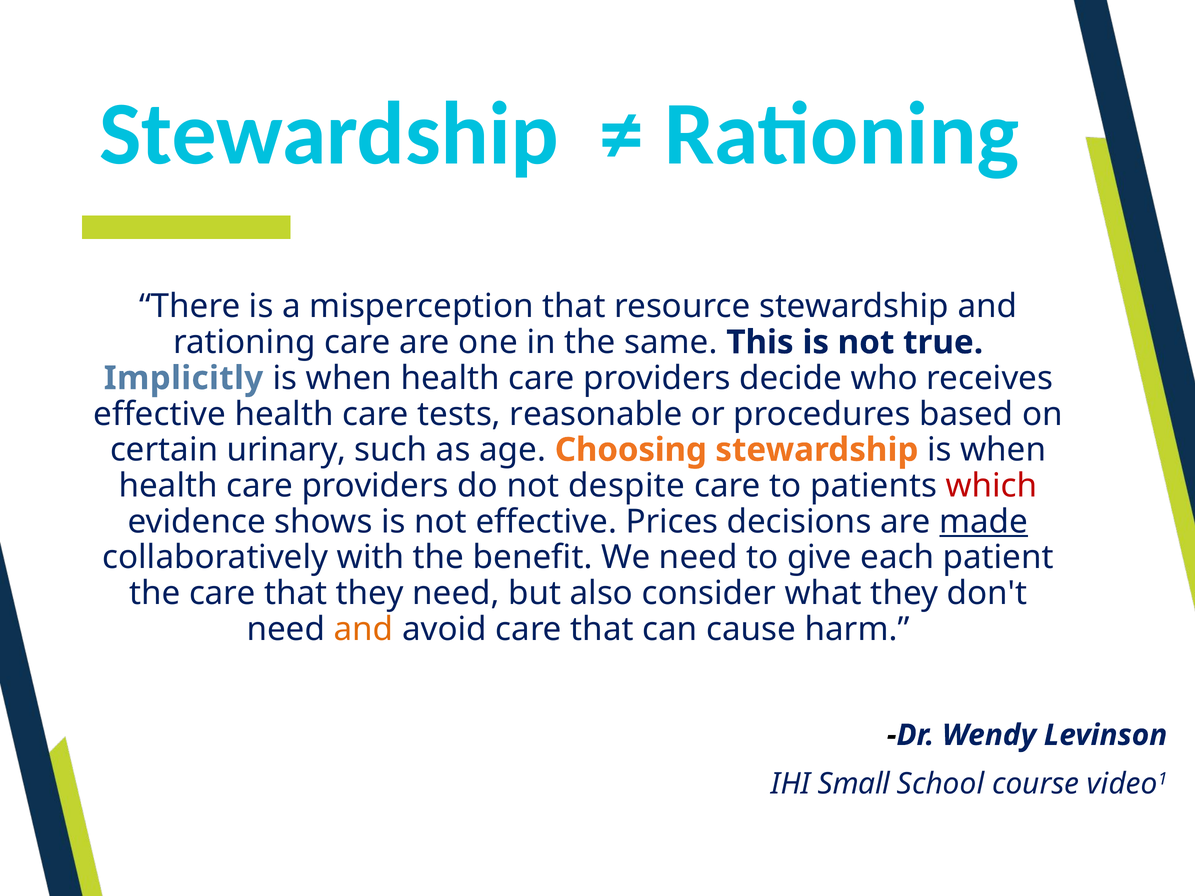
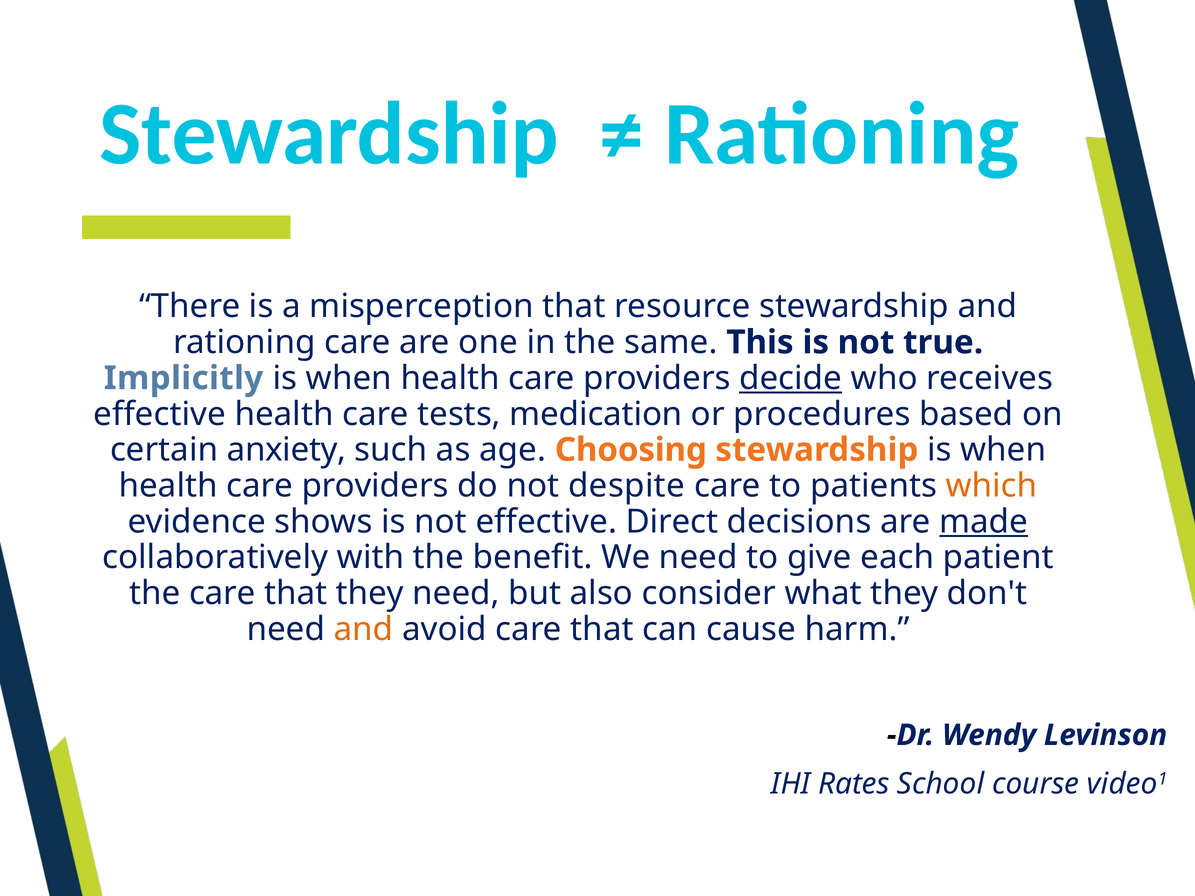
decide underline: none -> present (791, 378)
reasonable: reasonable -> medication (596, 414)
urinary: urinary -> anxiety (287, 450)
which colour: red -> orange (992, 486)
Prices: Prices -> Direct (672, 522)
Small: Small -> Rates (854, 784)
